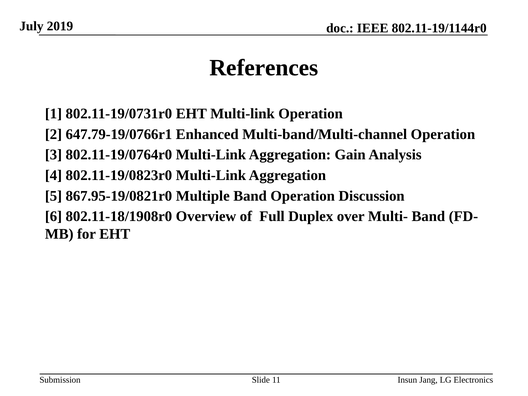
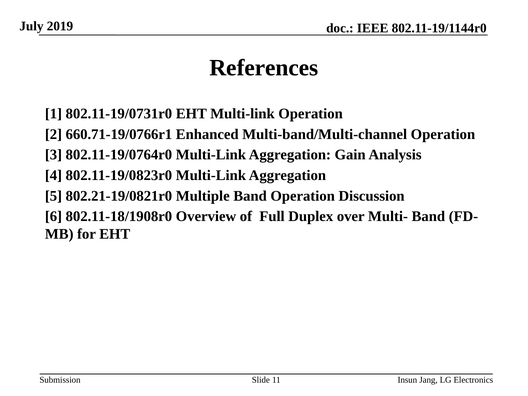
647.79-19/0766r1: 647.79-19/0766r1 -> 660.71-19/0766r1 (119, 134)
867.95-19/0821r0: 867.95-19/0821r0 -> 802.21-19/0821r0 (119, 196)
